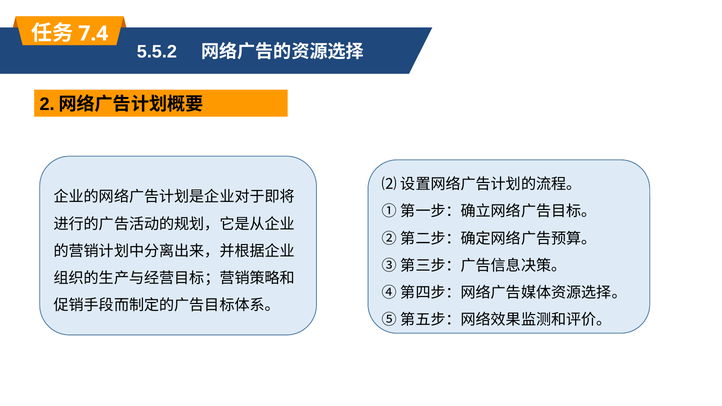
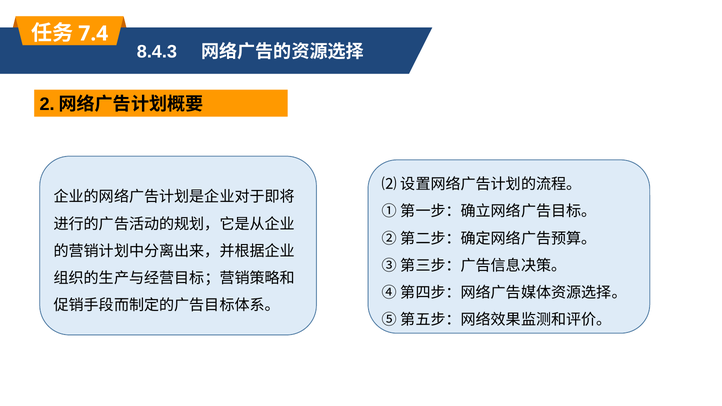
5.5.2: 5.5.2 -> 8.4.3 (157, 52)
